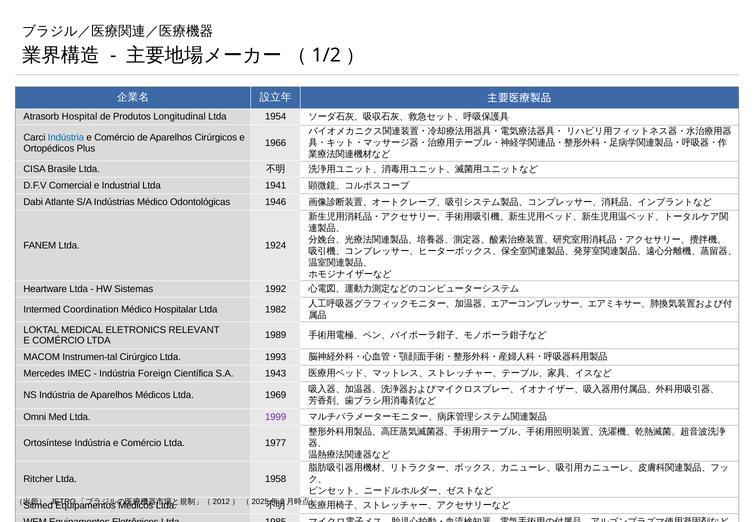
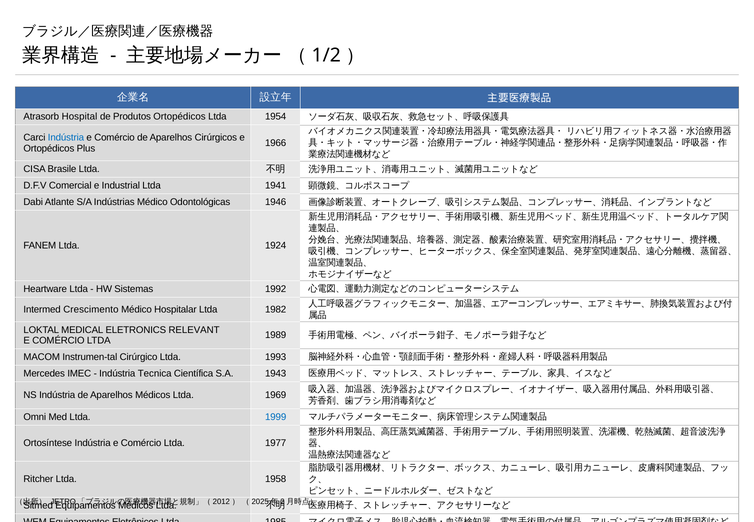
Produtos Longitudinal: Longitudinal -> Ortopédicos (179, 117)
Coordination: Coordination -> Crescimento (91, 309)
Foreign: Foreign -> Tecnica (155, 373)
1999 colour: purple -> blue (276, 417)
